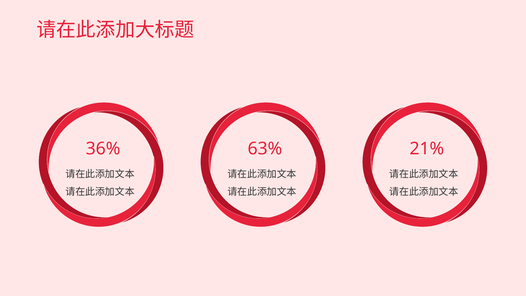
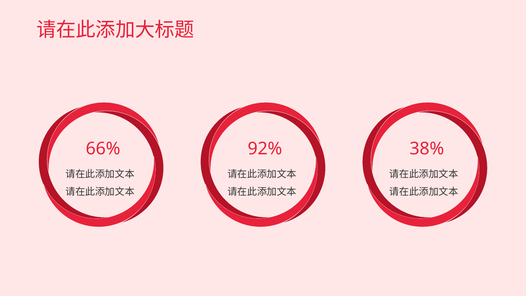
36%: 36% -> 66% (103, 149)
63%: 63% -> 92% (265, 149)
21%: 21% -> 38% (427, 149)
